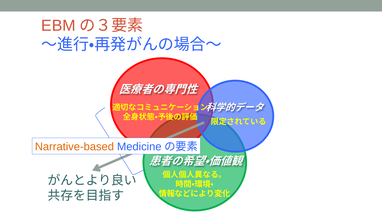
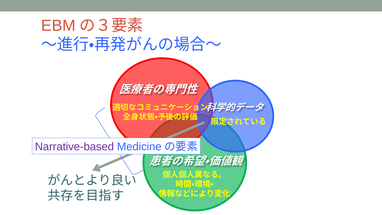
Narrative-based colour: orange -> purple (74, 147)
